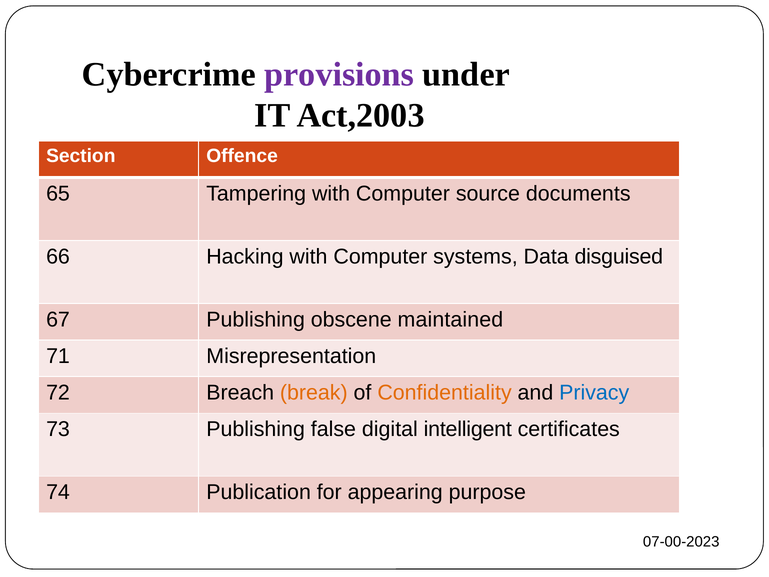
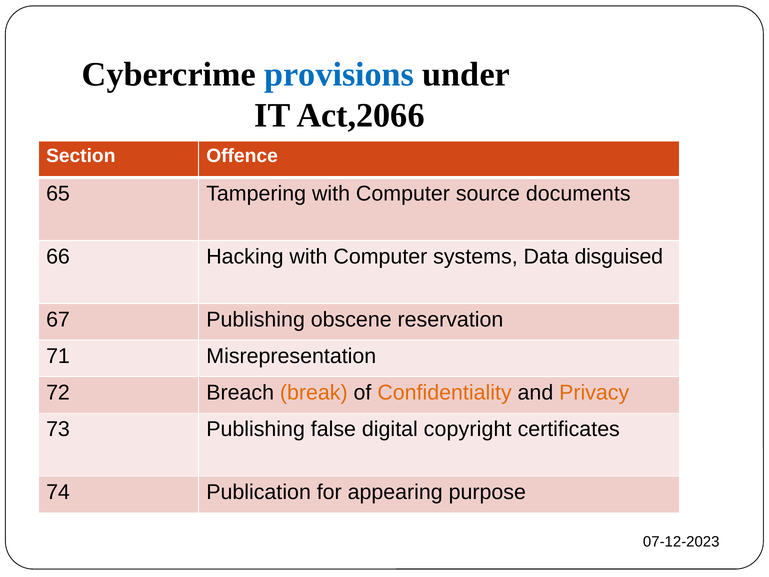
provisions colour: purple -> blue (339, 74)
Act,2003: Act,2003 -> Act,2066 (361, 115)
maintained: maintained -> reservation (450, 320)
Privacy colour: blue -> orange (594, 393)
intelligent: intelligent -> copyright (468, 429)
07-00-2023: 07-00-2023 -> 07-12-2023 (681, 542)
